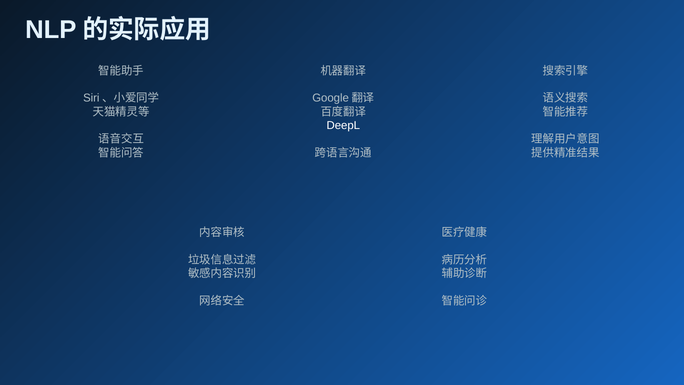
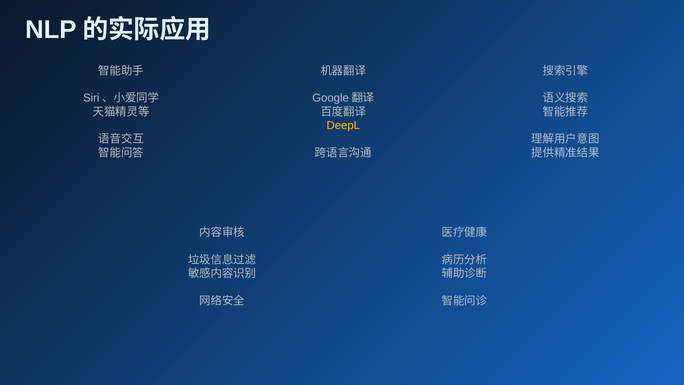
DeepL colour: white -> yellow (343, 125)
